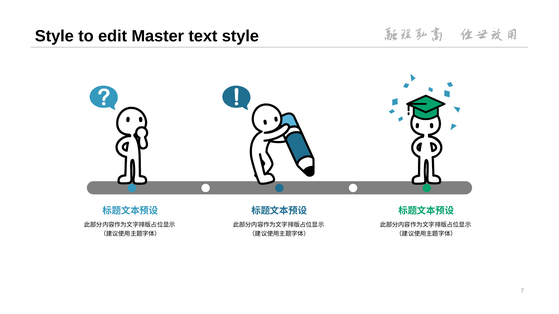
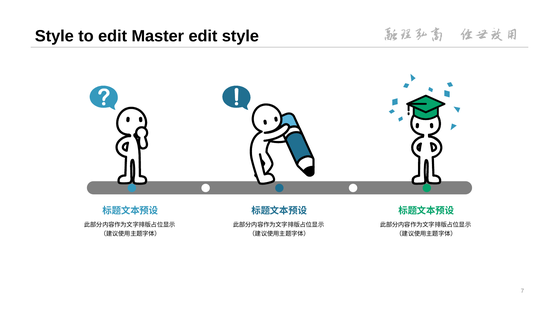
Master text: text -> edit (203, 36)
